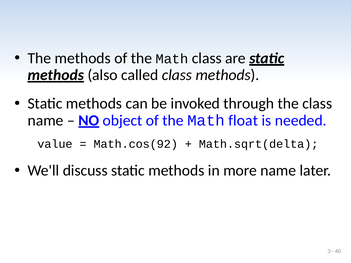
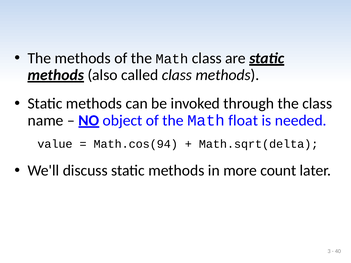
Math.cos(92: Math.cos(92 -> Math.cos(94 (136, 144)
more name: name -> count (278, 171)
